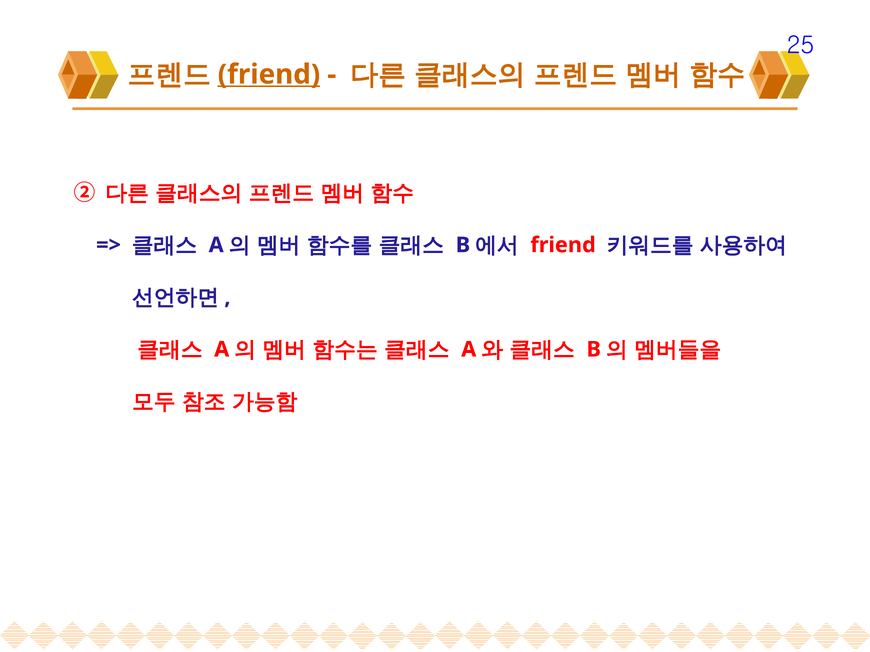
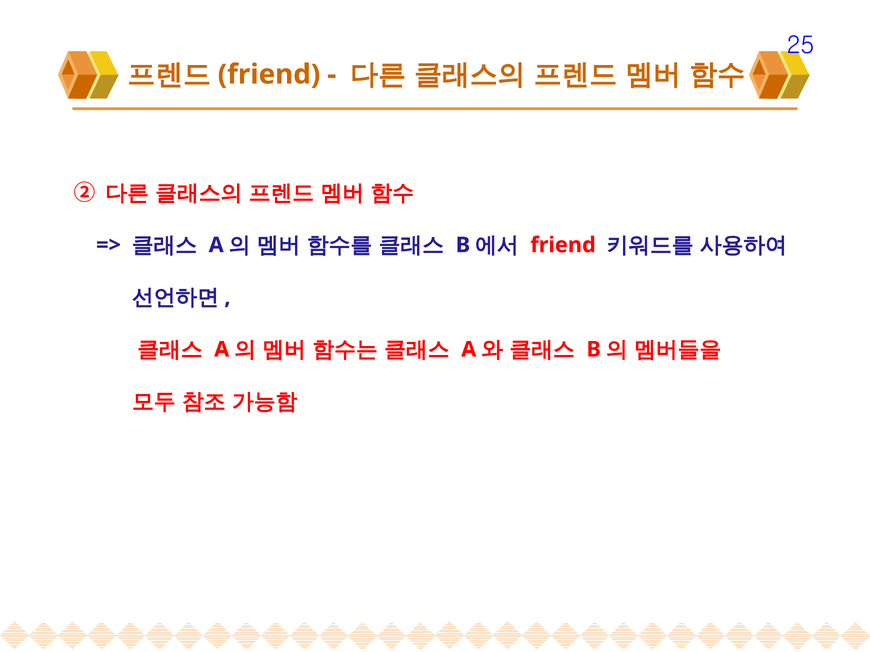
friend underline: present -> none (269, 74)
